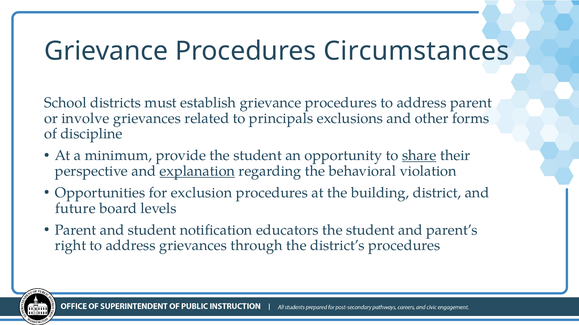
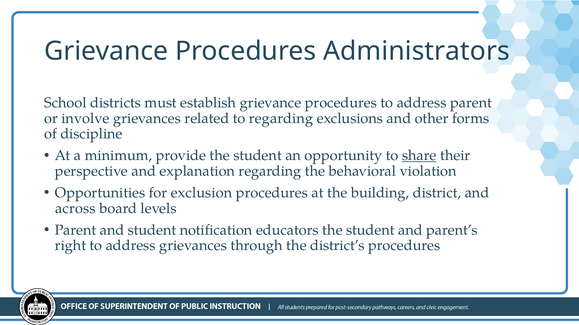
Circumstances: Circumstances -> Administrators (416, 51)
to principals: principals -> regarding (281, 119)
explanation underline: present -> none (197, 171)
future: future -> across (75, 209)
